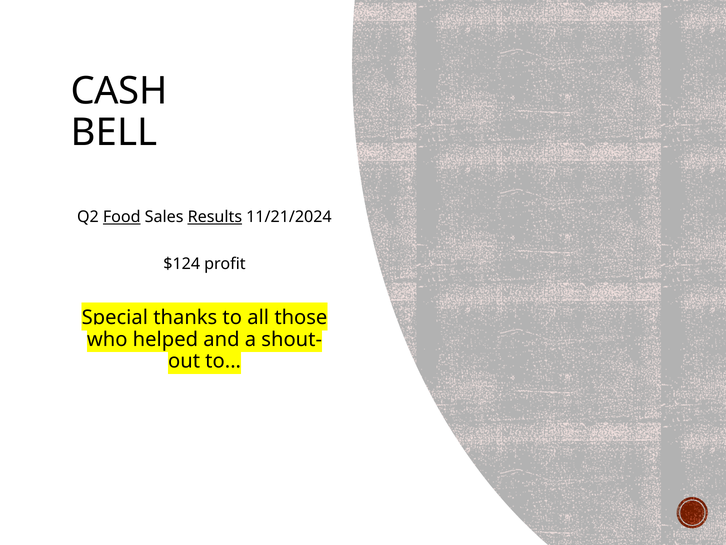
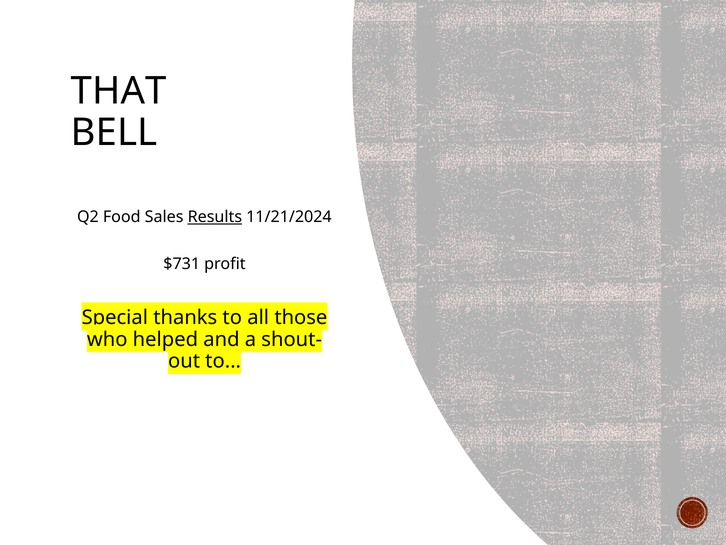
CASH: CASH -> THAT (119, 91)
Food underline: present -> none (122, 217)
$124: $124 -> $731 (182, 264)
